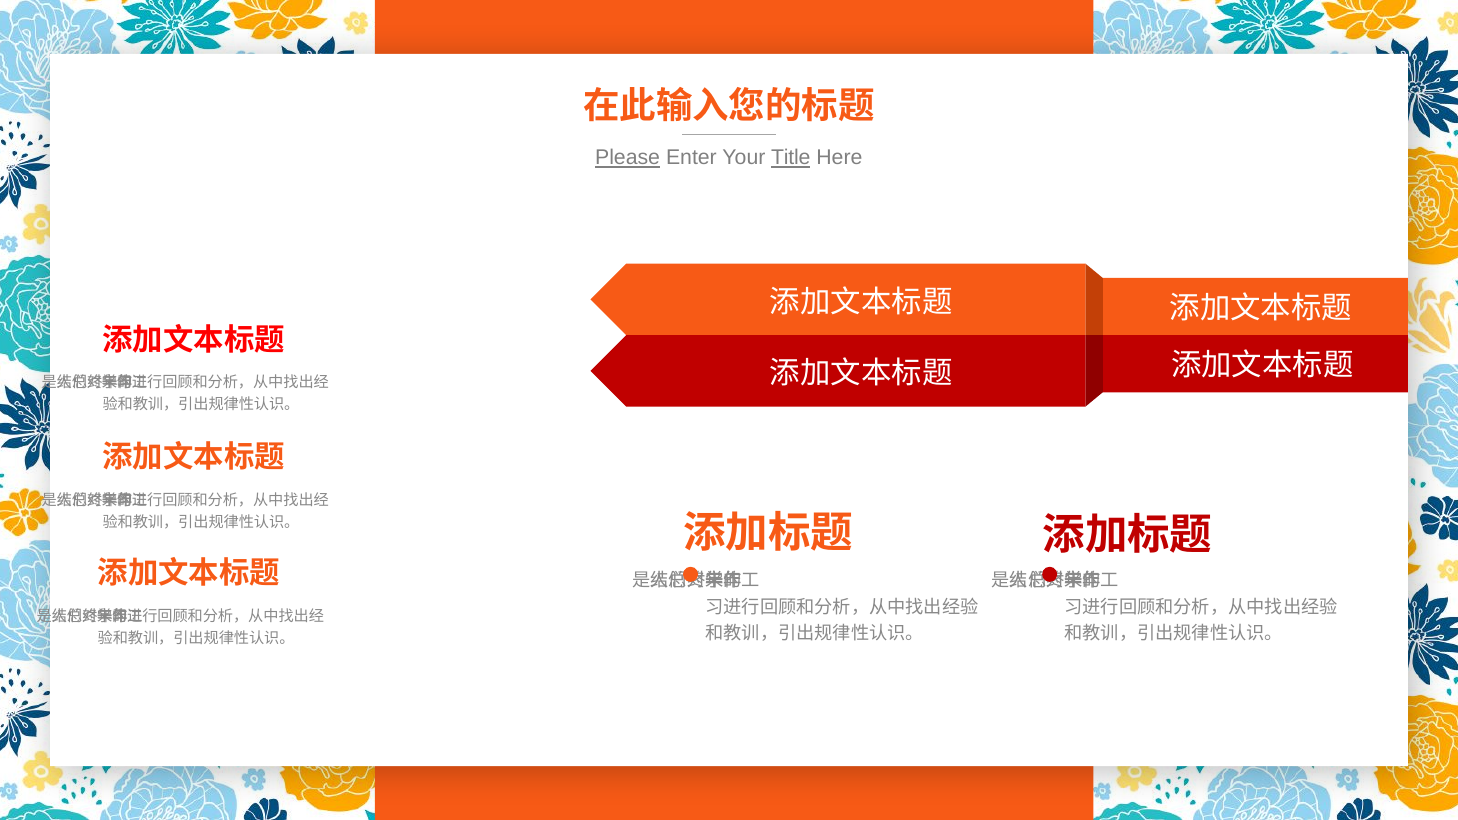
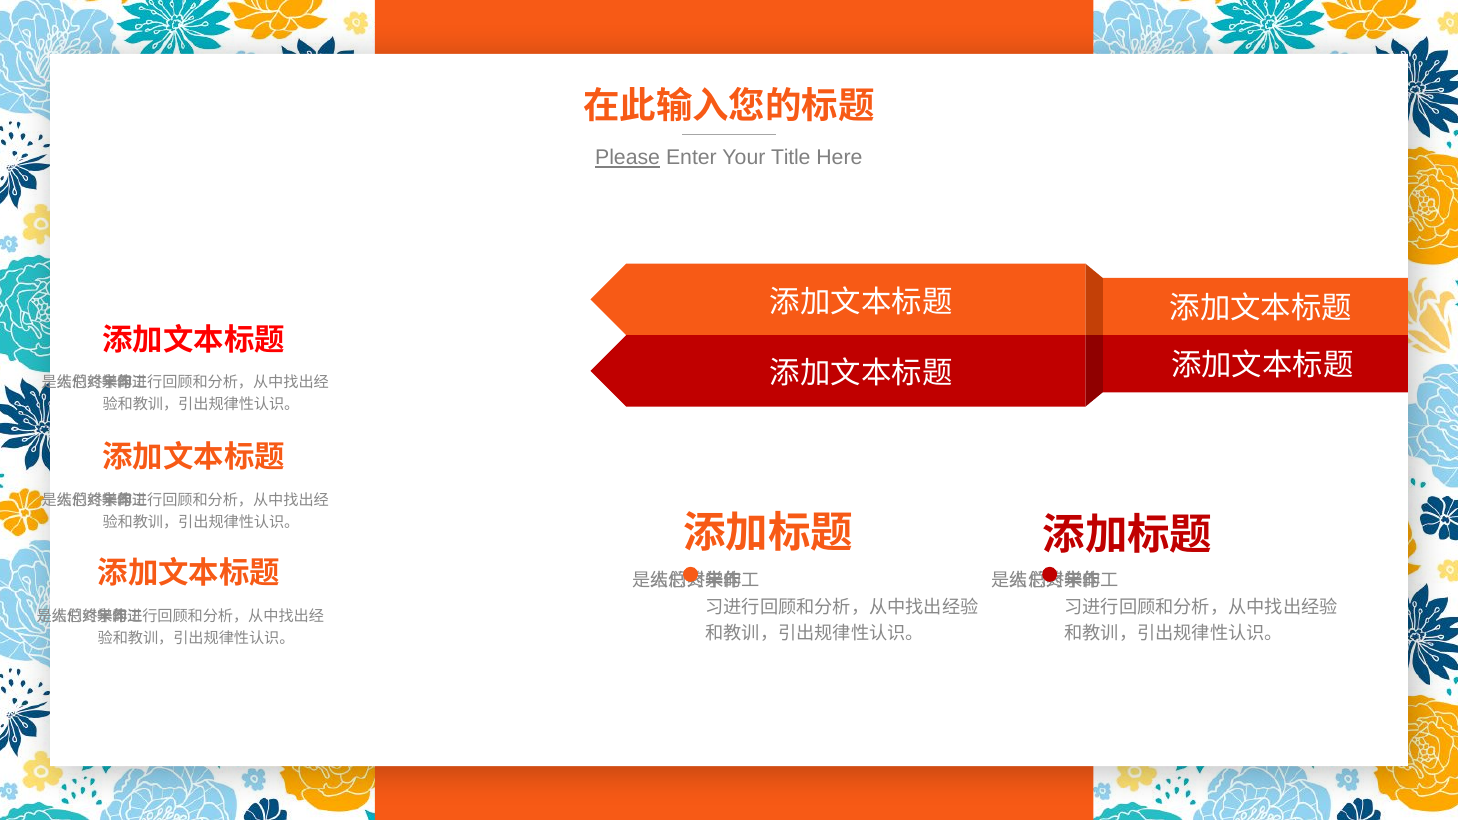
Title underline: present -> none (791, 158)
